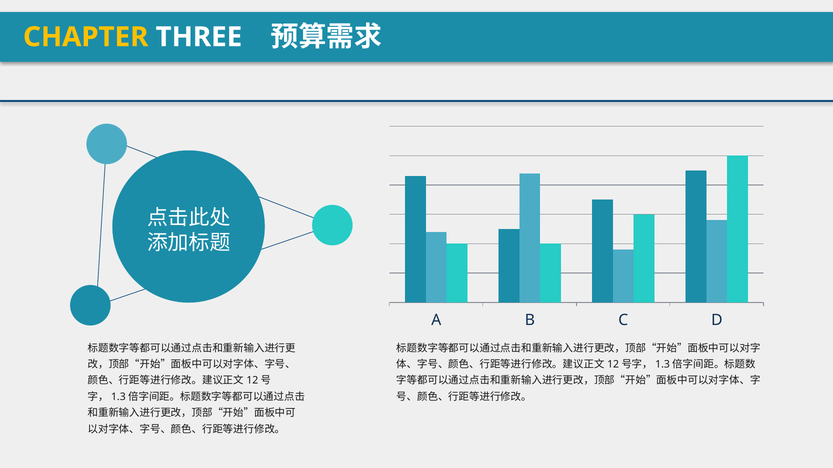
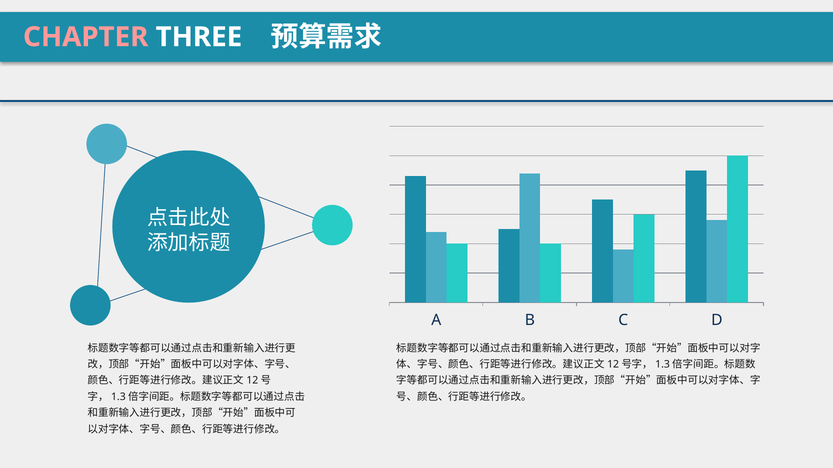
CHAPTER colour: yellow -> pink (86, 37)
